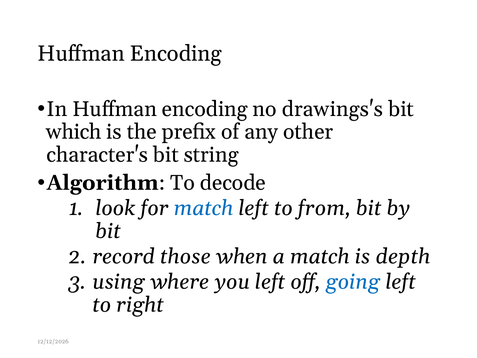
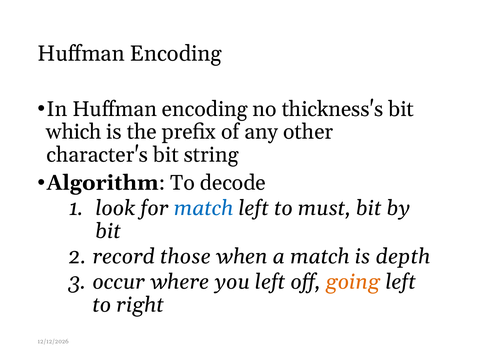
drawings's: drawings's -> thickness's (333, 109)
from: from -> must (324, 208)
using: using -> occur (119, 282)
going colour: blue -> orange (353, 282)
